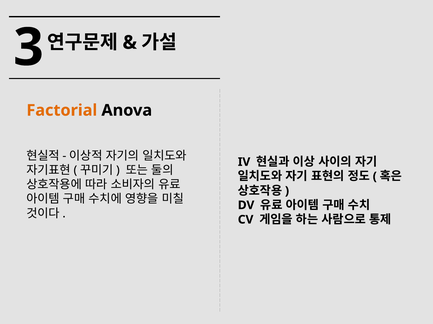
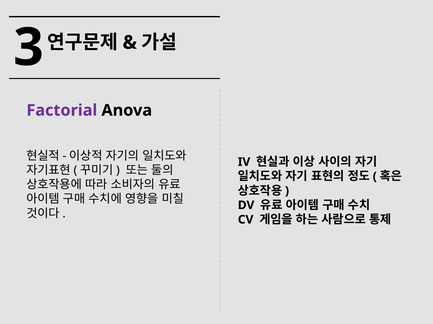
Factorial colour: orange -> purple (62, 111)
